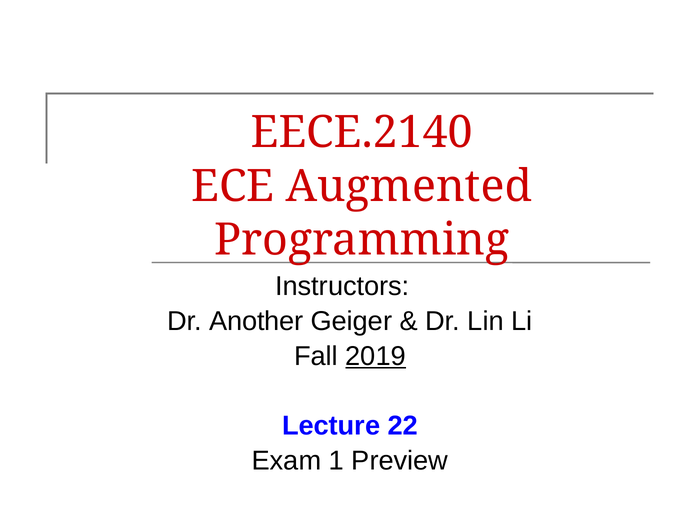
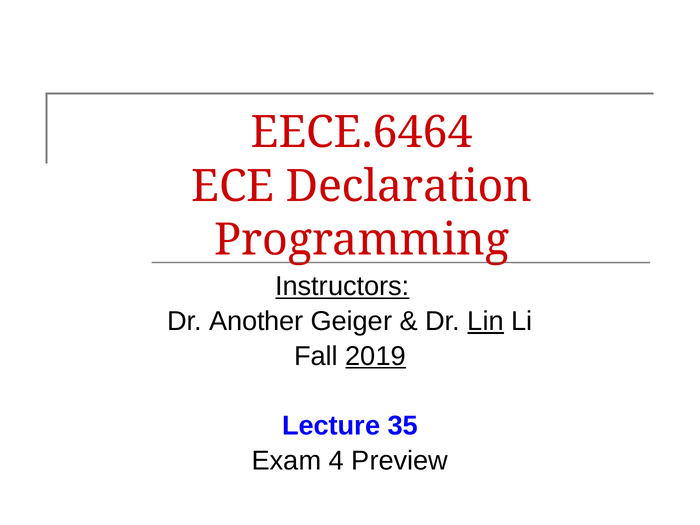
EECE.2140: EECE.2140 -> EECE.6464 (362, 133)
Augmented: Augmented -> Declaration (409, 186)
Instructors underline: none -> present (342, 286)
Lin underline: none -> present (486, 321)
22: 22 -> 35 (403, 426)
1: 1 -> 4 (336, 461)
